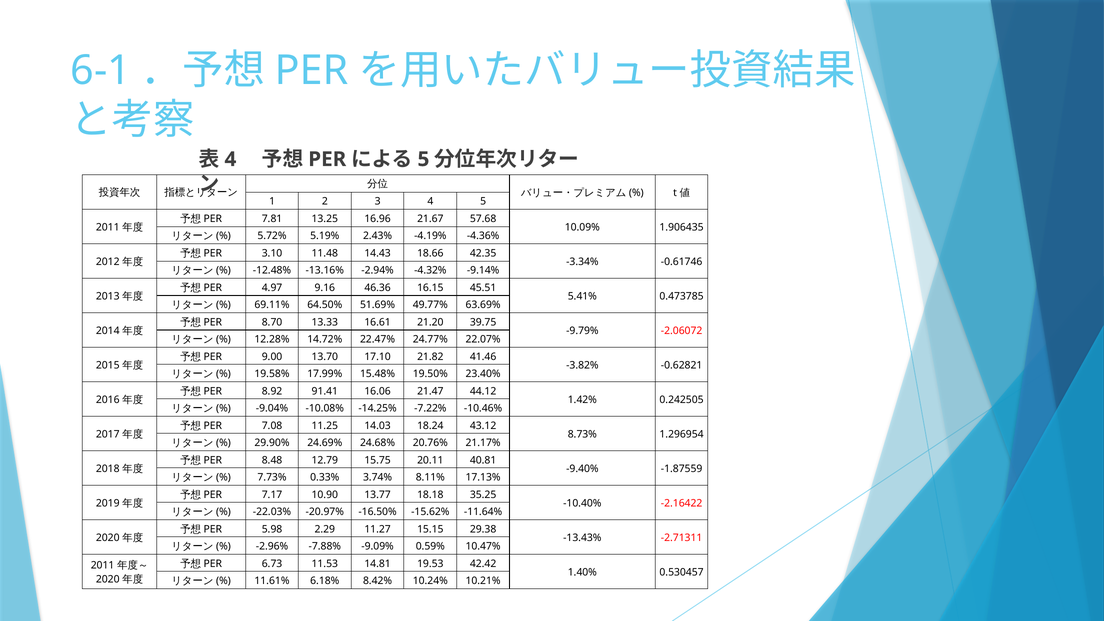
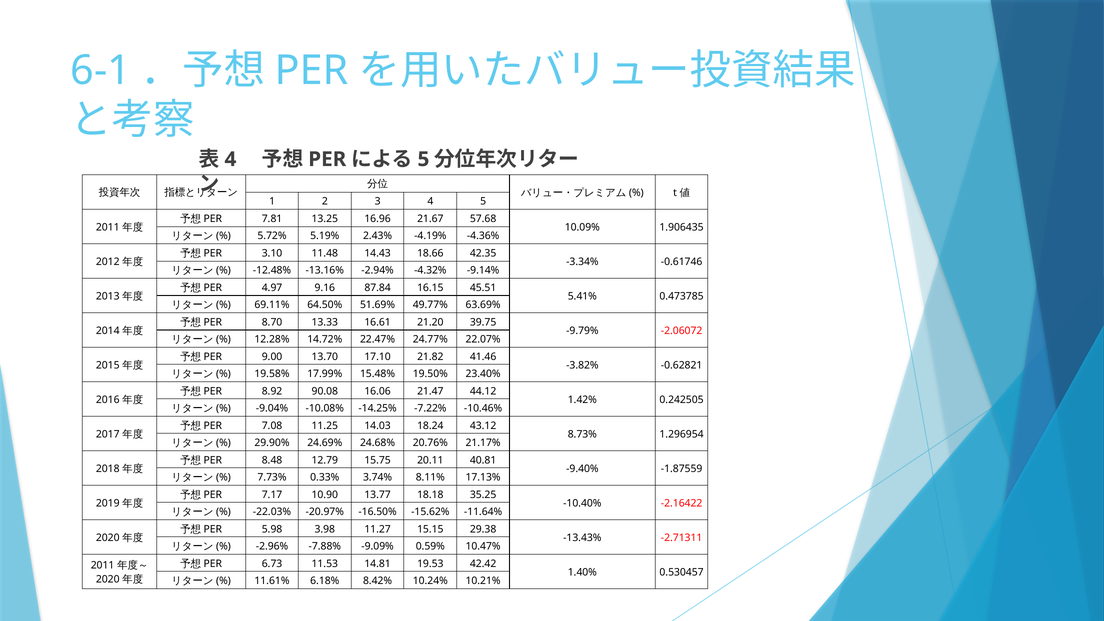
46.36: 46.36 -> 87.84 (378, 288)
91.41: 91.41 -> 90.08 (325, 391)
2.29: 2.29 -> 3.98 (325, 529)
